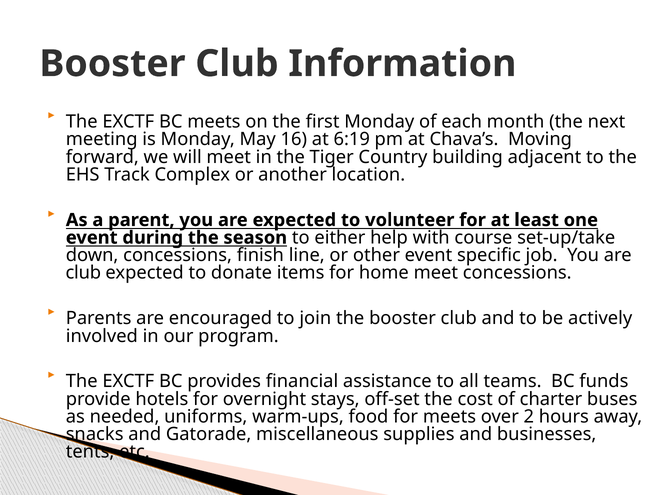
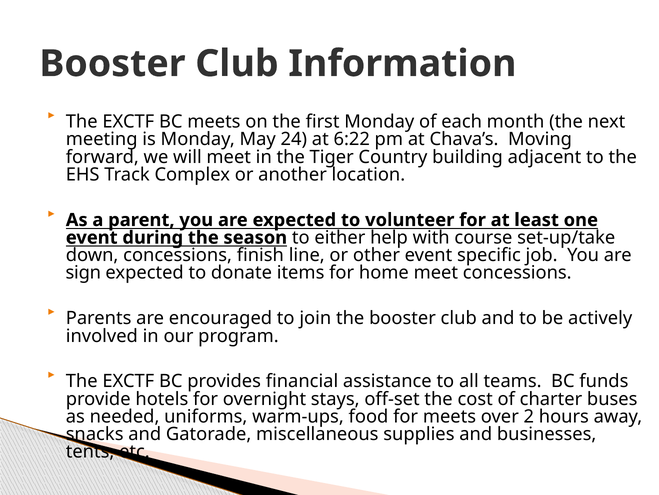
16: 16 -> 24 (294, 139)
6:19: 6:19 -> 6:22 (352, 139)
club: club -> sign (83, 272)
